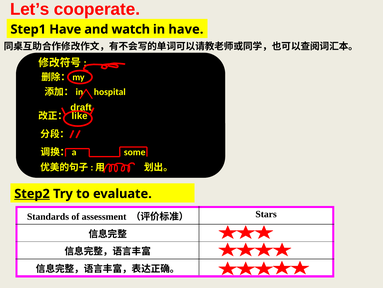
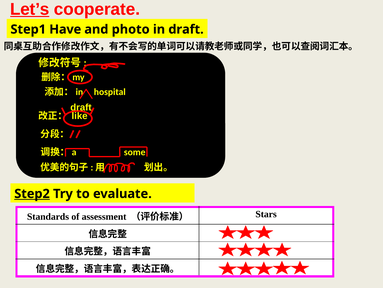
Let’s underline: none -> present (30, 9)
watch: watch -> photo (131, 29)
in have: have -> draft (186, 29)
